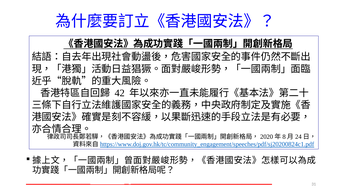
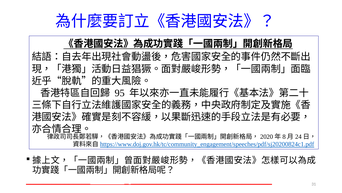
42: 42 -> 95 (120, 93)
